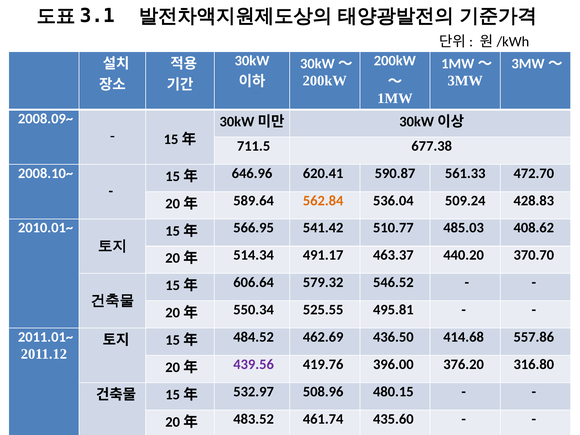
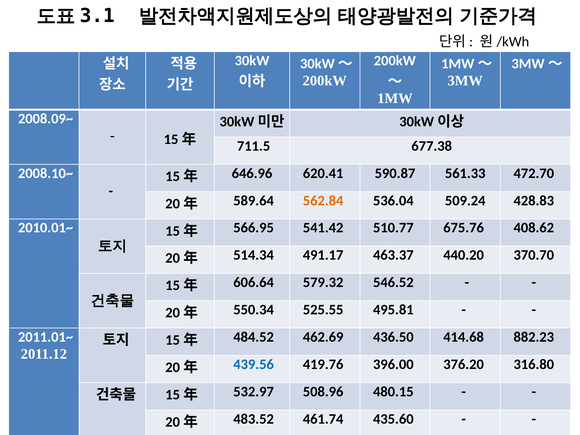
485.03: 485.03 -> 675.76 (464, 228)
557.86: 557.86 -> 882.23 (534, 337)
439.56 colour: purple -> blue (254, 364)
